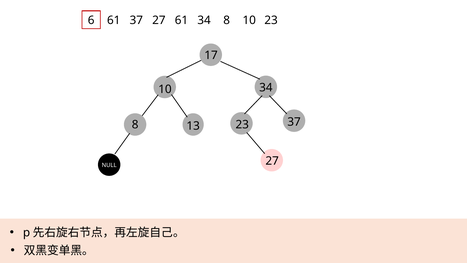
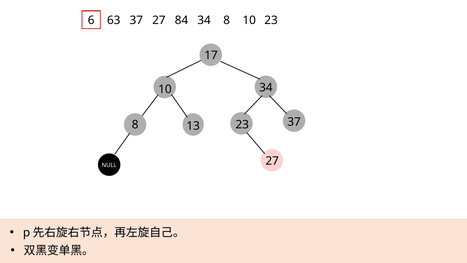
6 61: 61 -> 63 (114, 20)
27 61: 61 -> 84 (181, 20)
